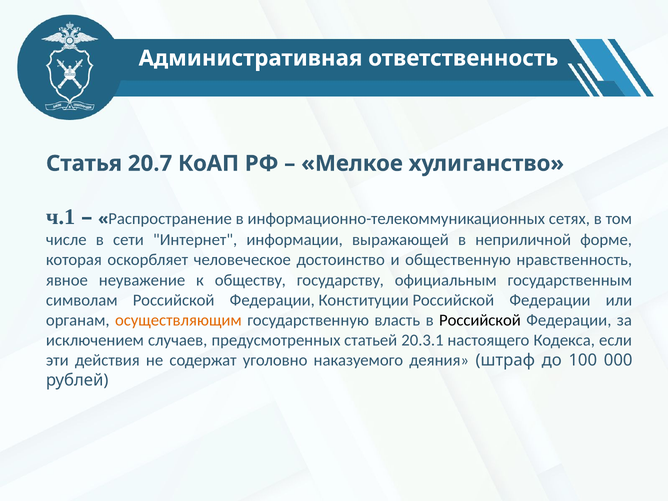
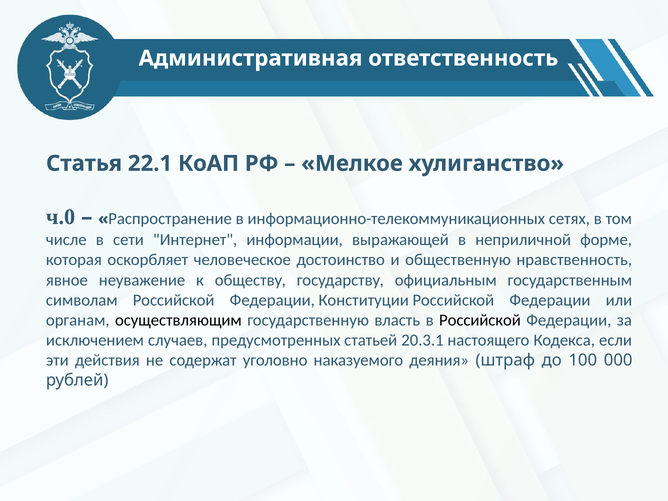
20.7: 20.7 -> 22.1 (150, 163)
ч.1: ч.1 -> ч.0 (61, 217)
осуществляющим colour: orange -> black (178, 320)
